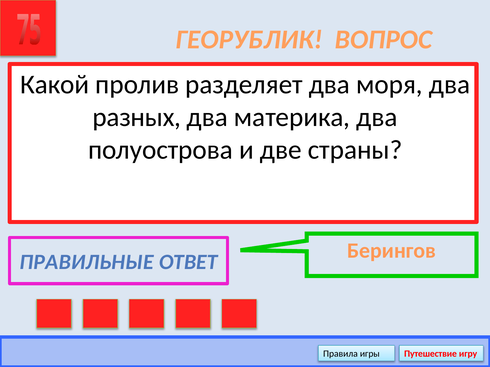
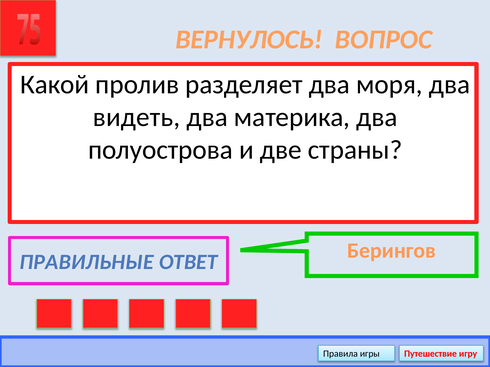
ГЕОРУБЛИК: ГЕОРУБЛИК -> ВЕРНУЛОСЬ (249, 39)
разных: разных -> видеть (137, 117)
